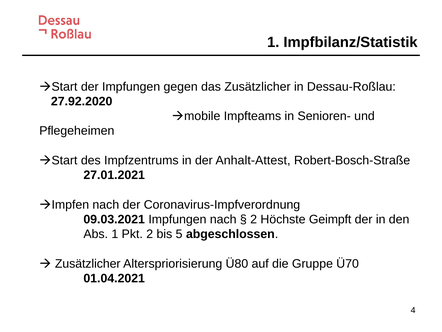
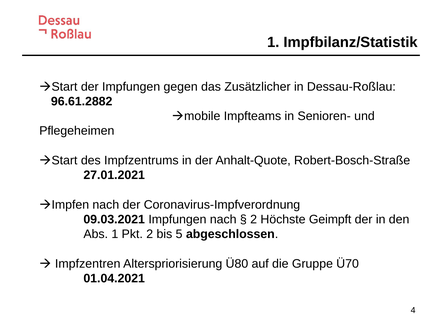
27.92.2020: 27.92.2020 -> 96.61.2882 (82, 101)
Anhalt-Attest: Anhalt-Attest -> Anhalt-Quote (253, 160)
Zusätzlicher: Zusätzlicher -> Impfzentren (88, 263)
